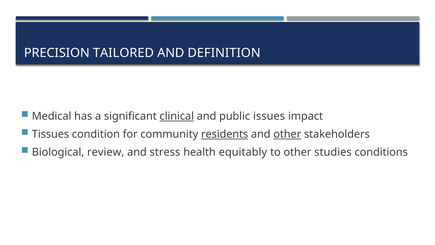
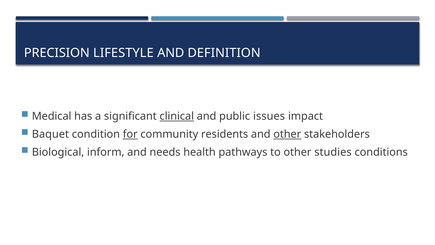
TAILORED: TAILORED -> LIFESTYLE (123, 53)
Tissues: Tissues -> Baquet (50, 134)
for underline: none -> present (130, 134)
residents underline: present -> none (225, 134)
review: review -> inform (106, 152)
stress: stress -> needs (165, 152)
equitably: equitably -> pathways (243, 152)
